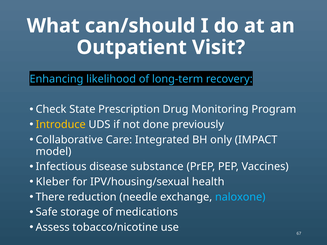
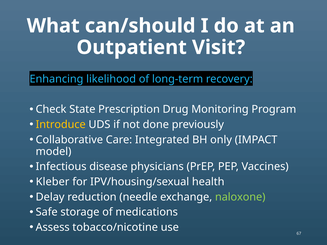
substance: substance -> physicians (157, 167)
There: There -> Delay (50, 197)
naloxone colour: light blue -> light green (240, 197)
